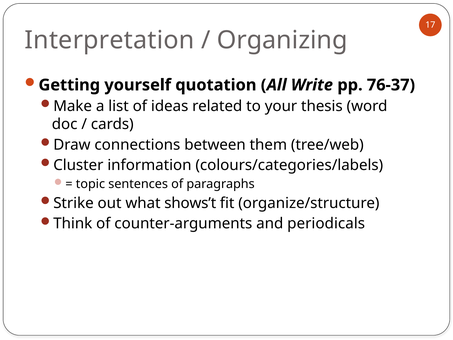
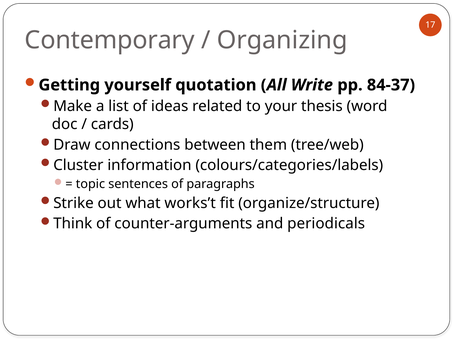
Interpretation: Interpretation -> Contemporary (110, 40)
76-37: 76-37 -> 84-37 (391, 85)
shows’t: shows’t -> works’t (190, 203)
